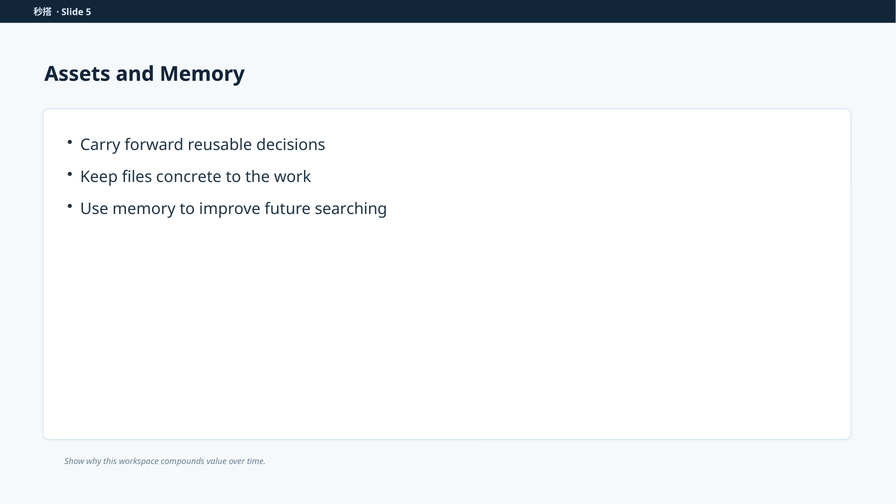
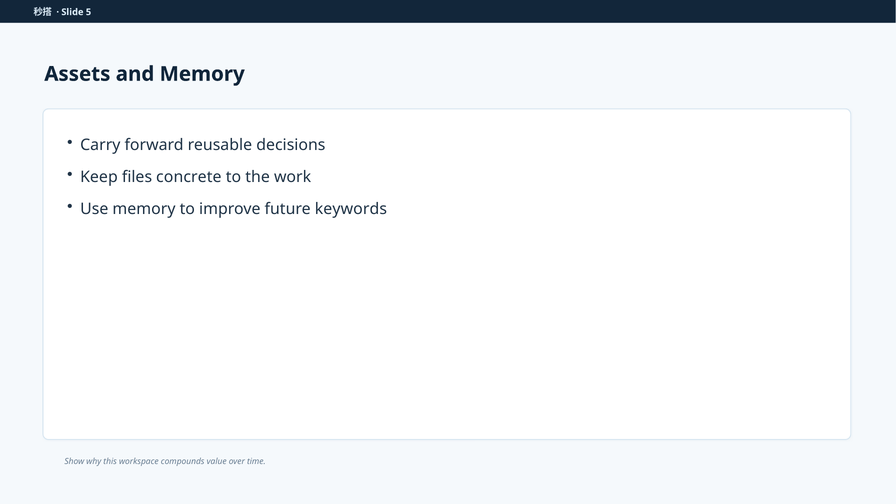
searching: searching -> keywords (351, 209)
